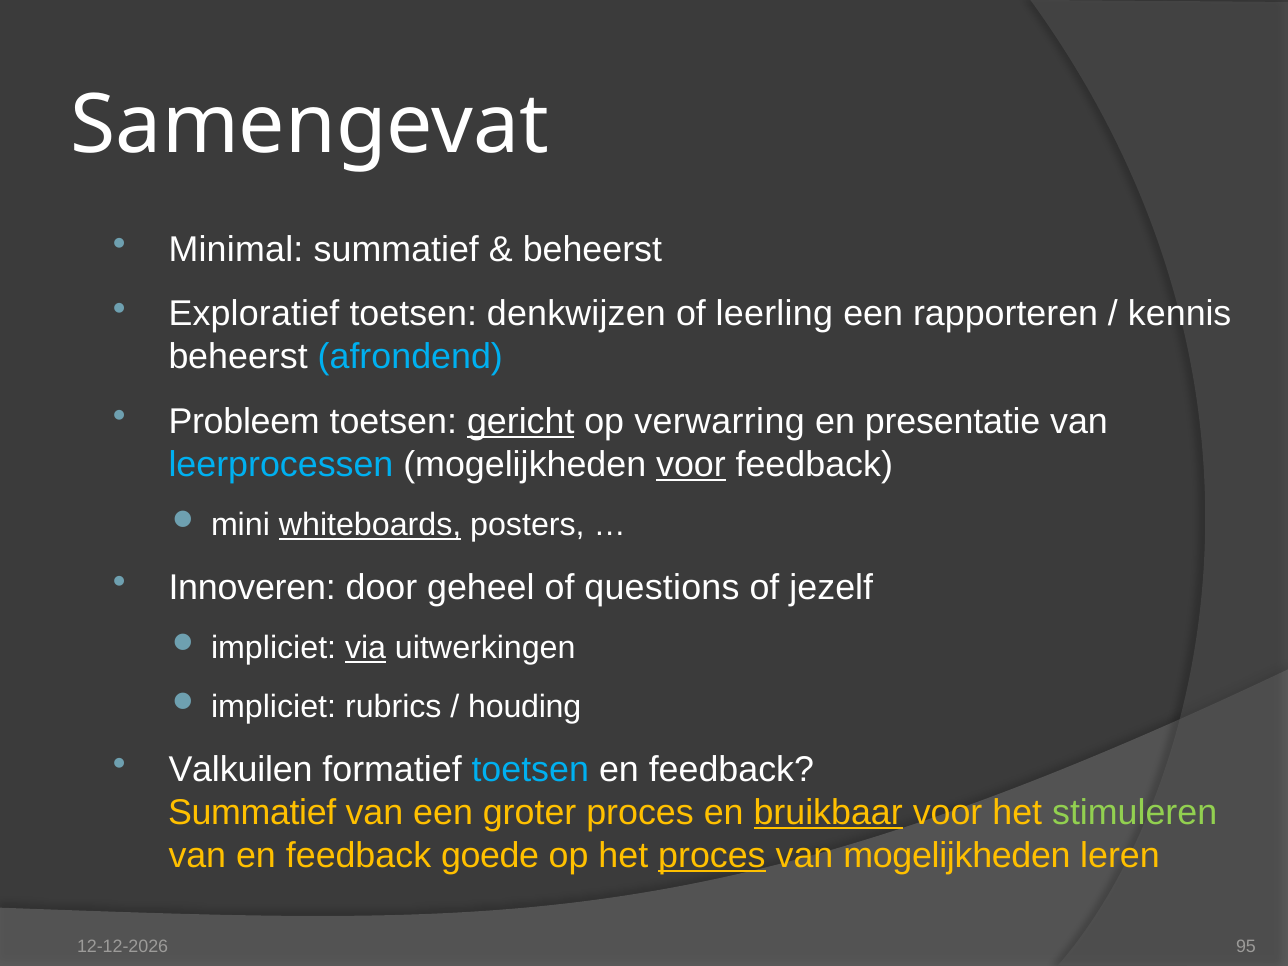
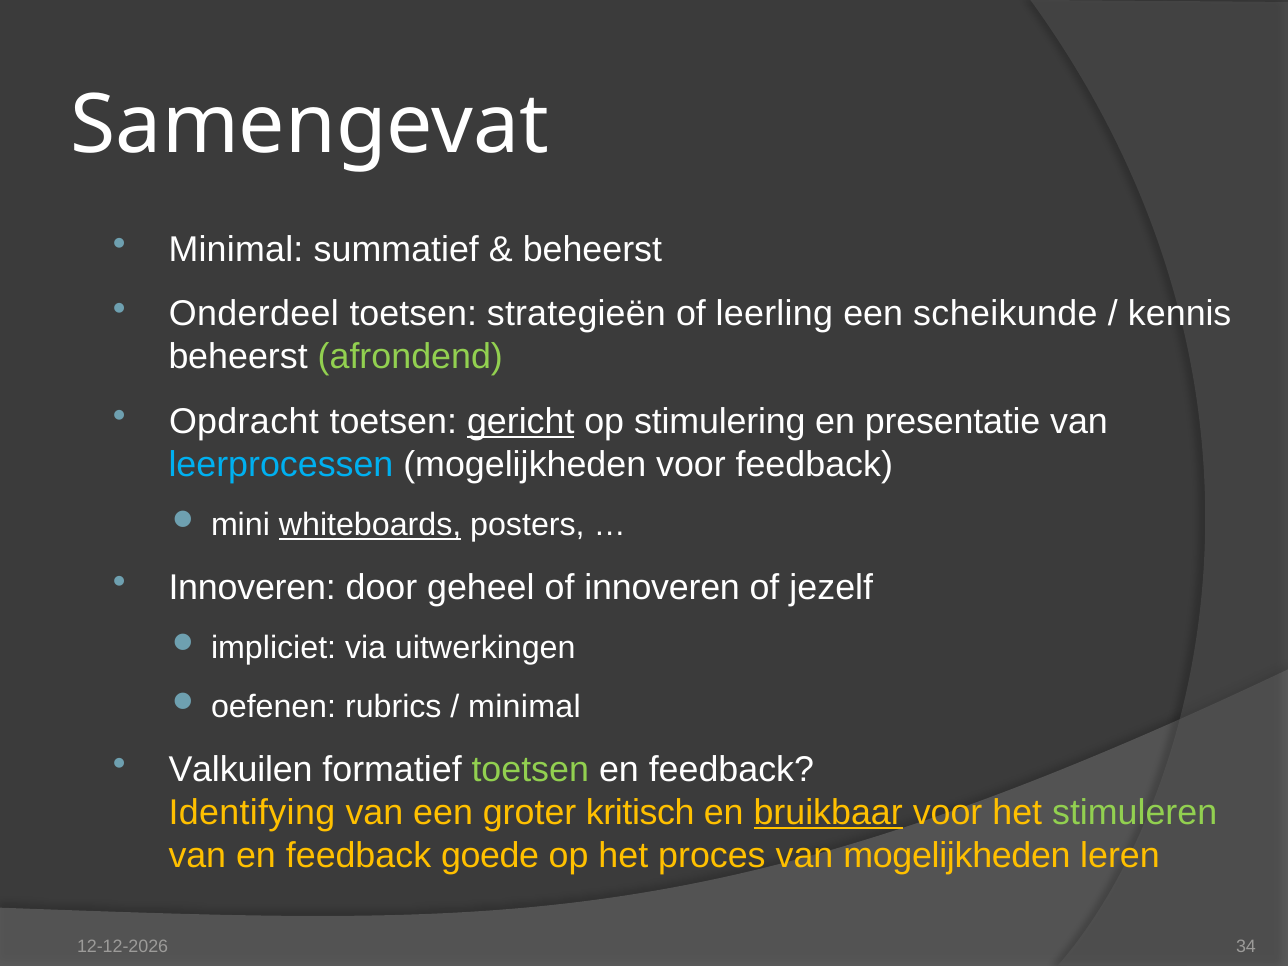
Exploratief: Exploratief -> Onderdeel (254, 314)
denkwijzen: denkwijzen -> strategieën (576, 314)
rapporteren: rapporteren -> scheikunde (1005, 314)
afrondend colour: light blue -> light green (410, 357)
Probleem: Probleem -> Opdracht (244, 421)
verwarring: verwarring -> stimulering (720, 421)
voor underline: present -> none (691, 464)
of questions: questions -> innoveren (662, 588)
via underline: present -> none (366, 648)
impliciet: impliciet -> oefenen (274, 707)
houding: houding -> minimal (524, 707)
toetsen colour: light blue -> light green (530, 769)
Summatief: Summatief -> Identifying (252, 812)
groter proces: proces -> kritisch (640, 812)
proces underline: present -> none (712, 855)
95: 95 -> 34 (1246, 946)
